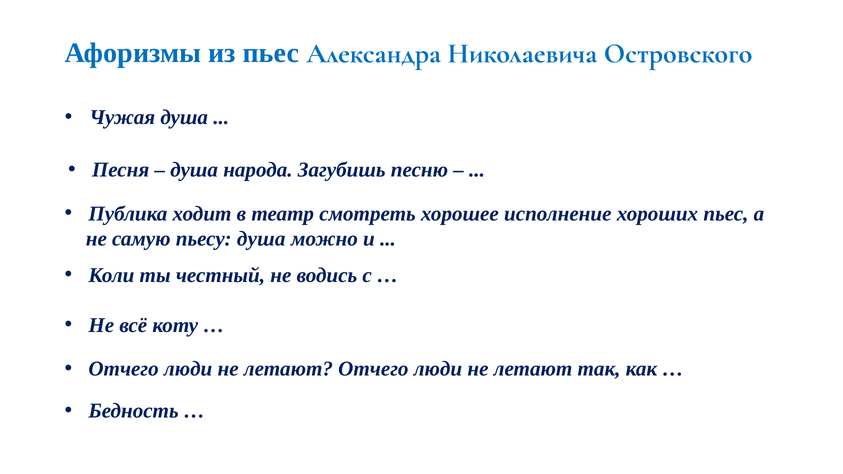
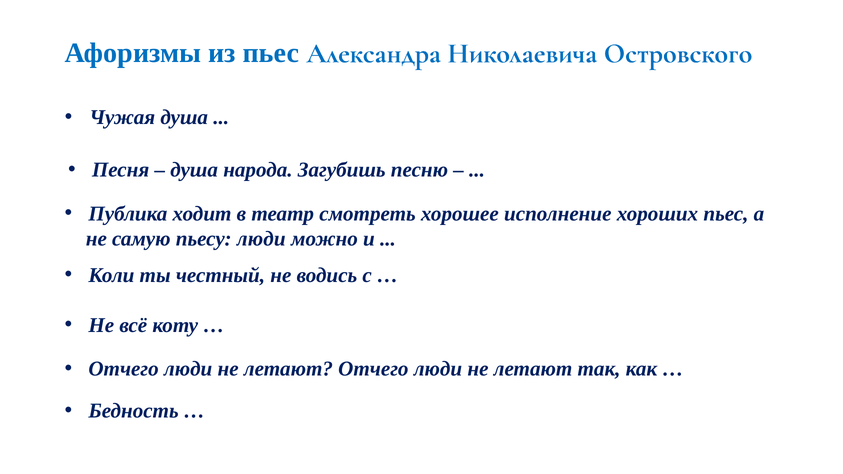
пьесу душа: душа -> люди (261, 239)
